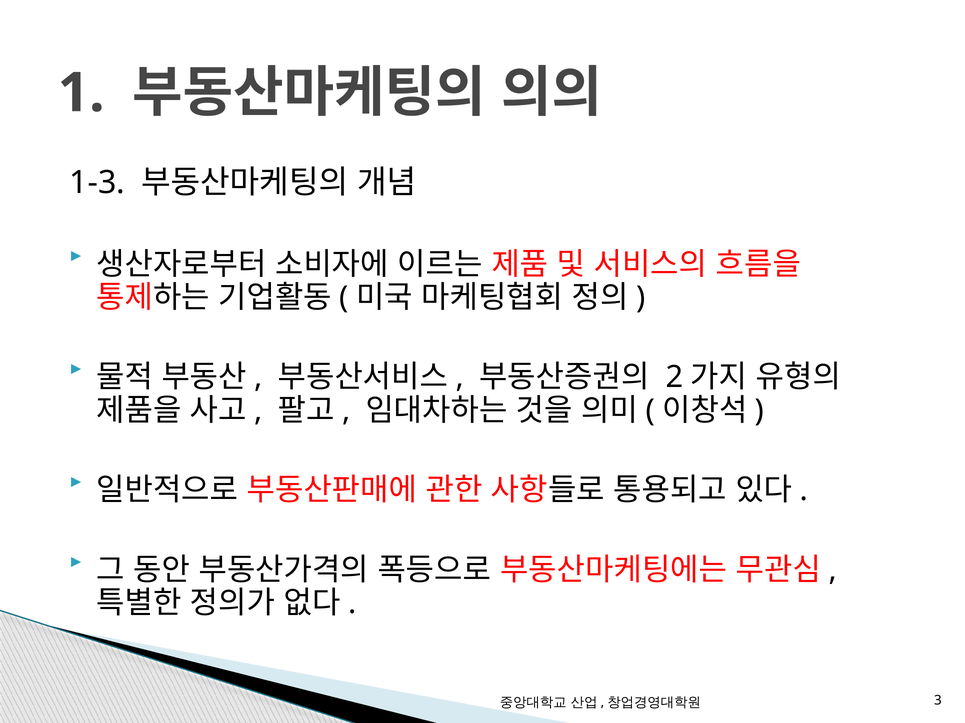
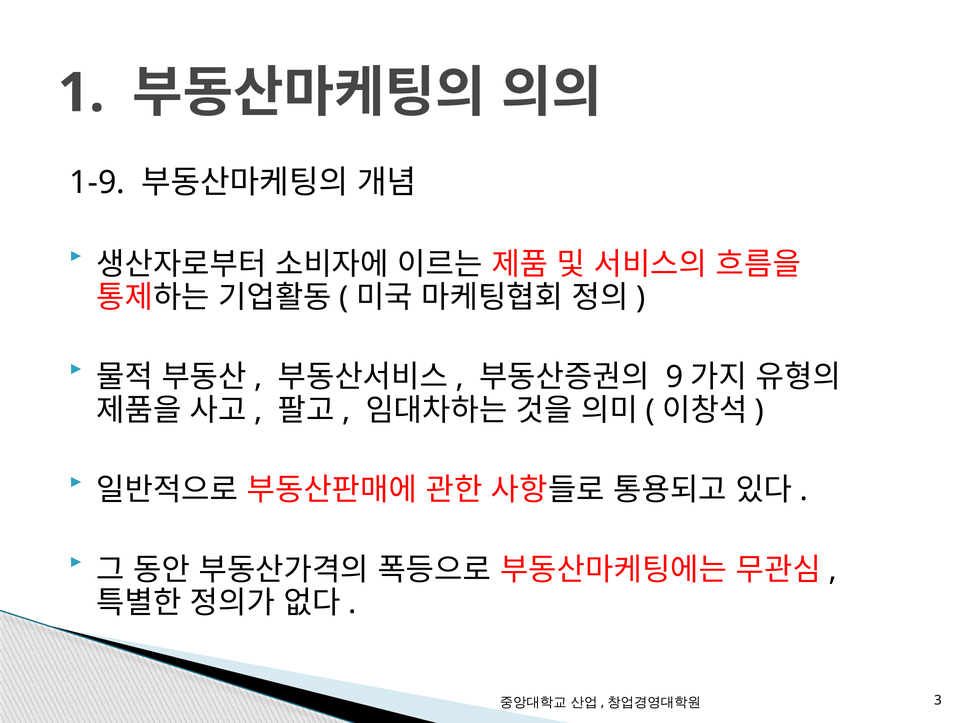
1-3: 1-3 -> 1-9 (97, 183)
2: 2 -> 9 (674, 378)
